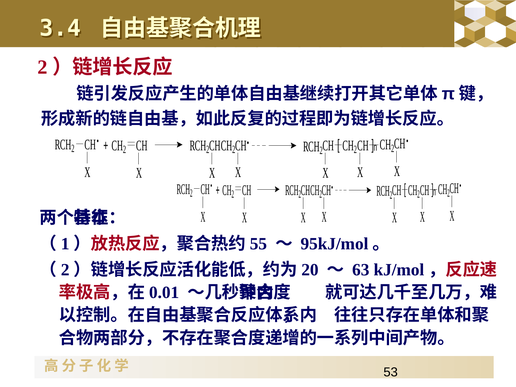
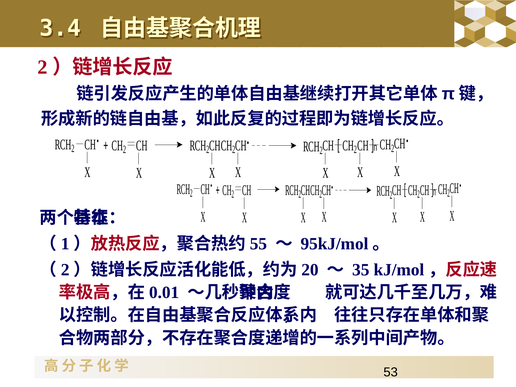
63: 63 -> 35 (361, 270)
